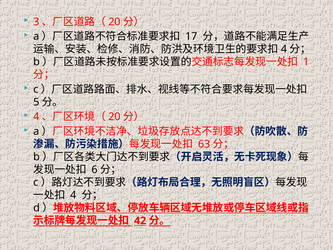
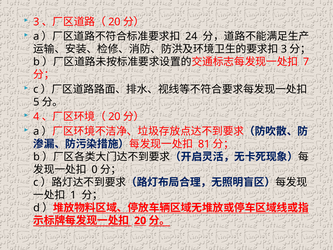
17: 17 -> 24 (191, 36)
4: 4 -> 3 (284, 49)
1: 1 -> 7 (306, 62)
63: 63 -> 81 (204, 144)
6: 6 -> 0 (94, 169)
4: 4 -> 1 (73, 195)
42: 42 -> 20 (140, 221)
